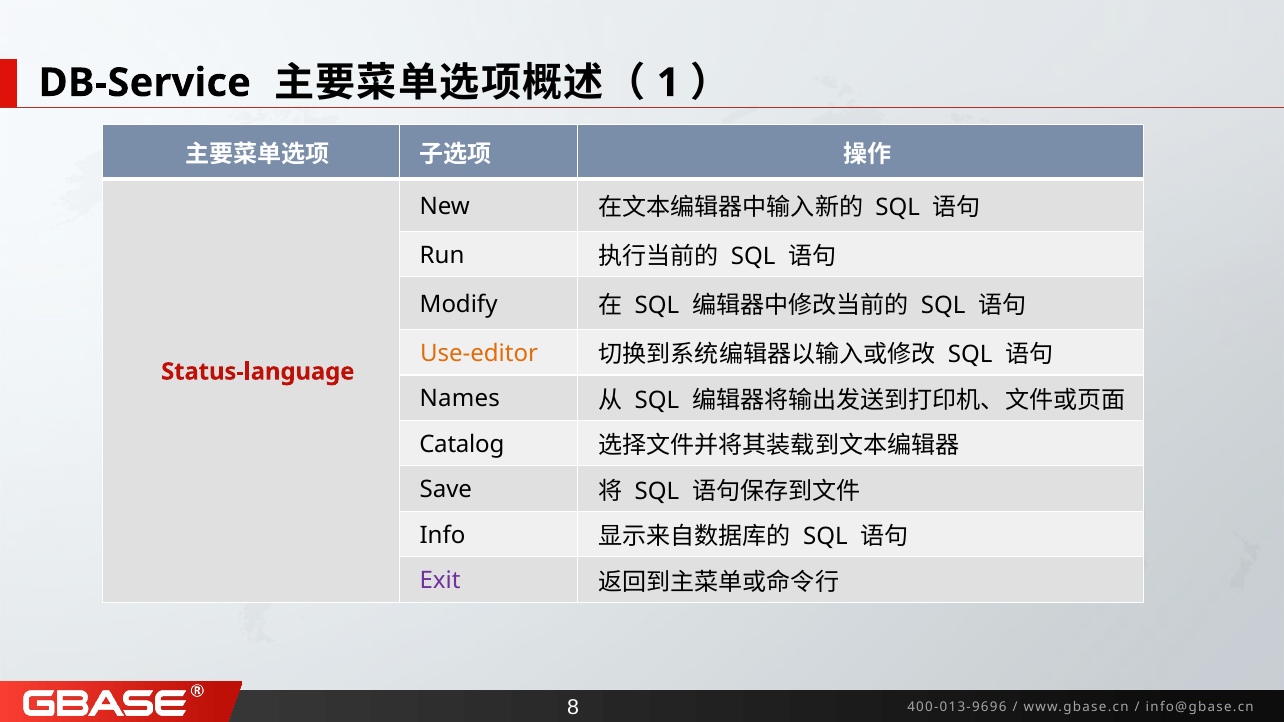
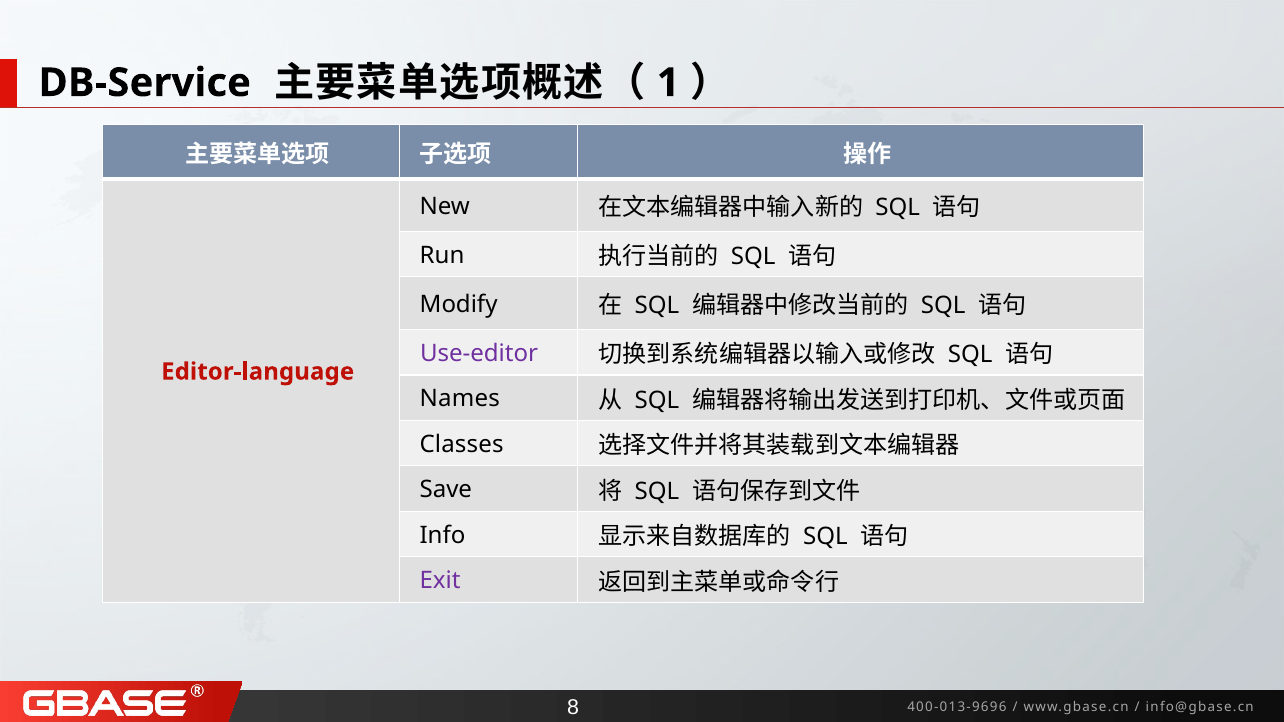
Use-editor colour: orange -> purple (479, 353)
Status-language: Status-language -> Editor-language (258, 372)
Catalog: Catalog -> Classes (462, 445)
